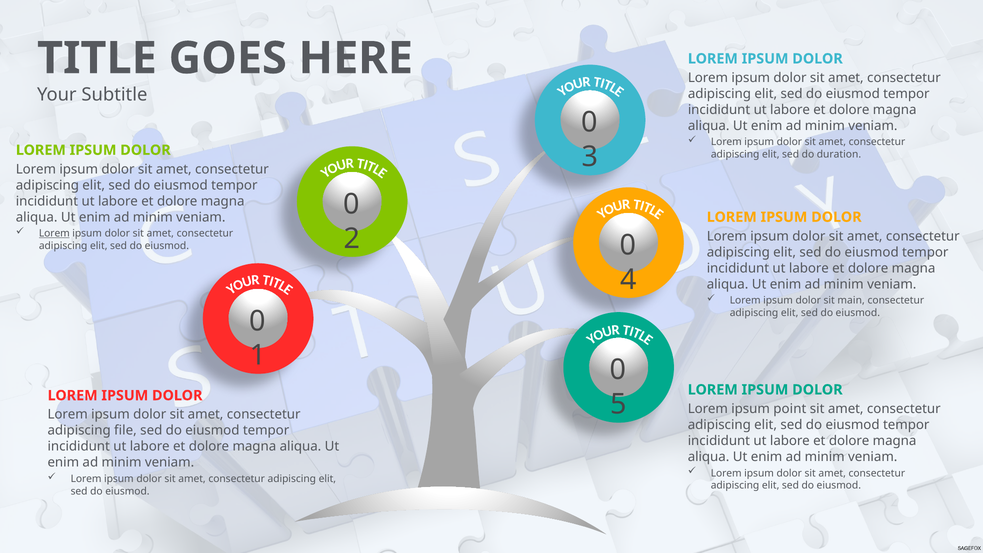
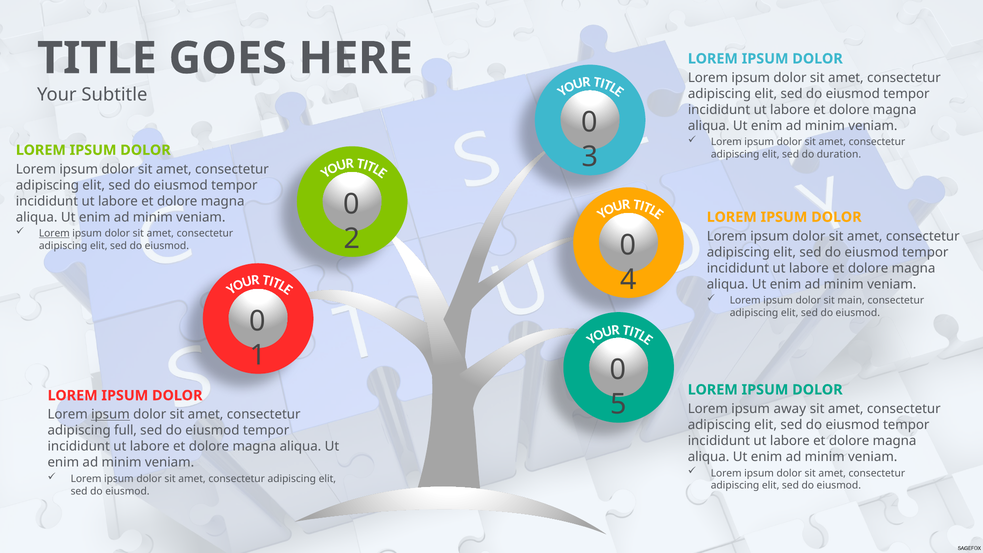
point: point -> away (790, 409)
ipsum underline: none -> present (110, 414)
file: file -> full (126, 430)
